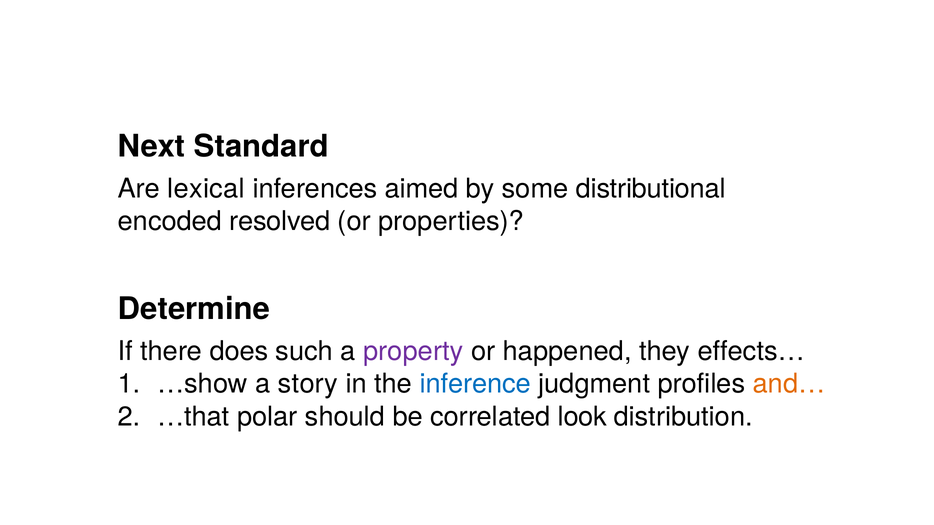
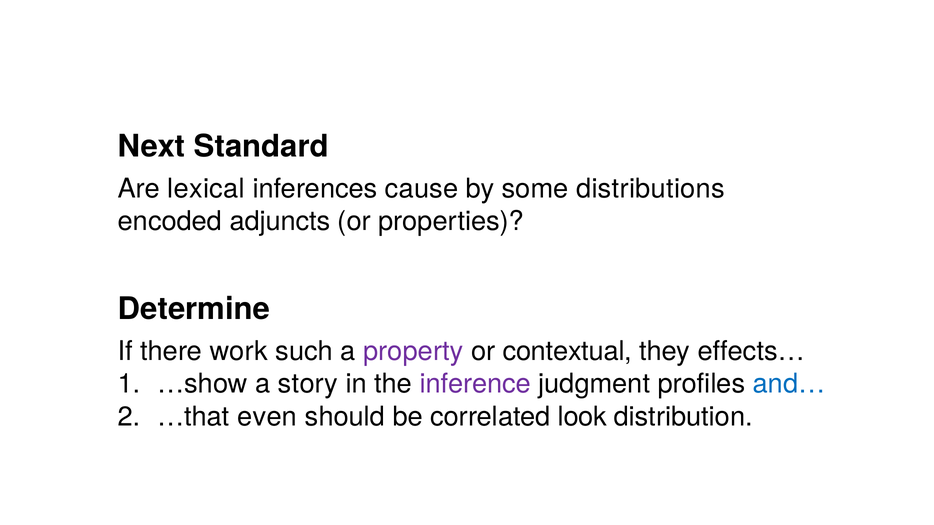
aimed: aimed -> cause (422, 189)
distributional: distributional -> distributions (650, 189)
resolved: resolved -> adjuncts (280, 222)
does: does -> work (239, 352)
happened: happened -> contextual (567, 352)
inference colour: blue -> purple (475, 384)
and… colour: orange -> blue (789, 384)
polar: polar -> even (267, 417)
